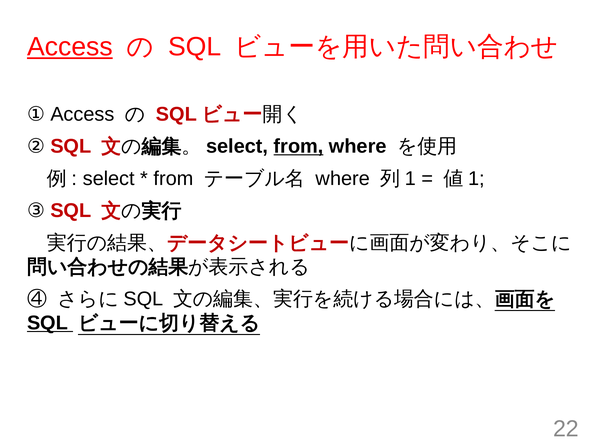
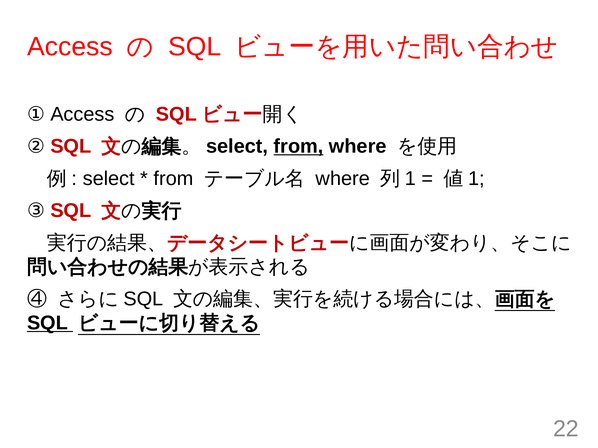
Access underline: present -> none (70, 47)
